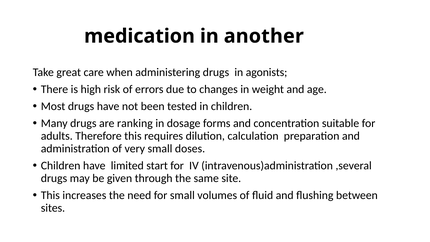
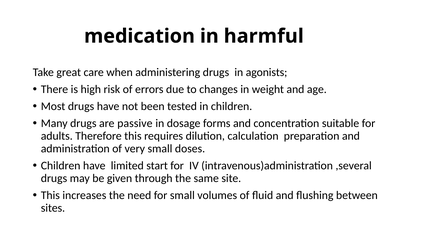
another: another -> harmful (264, 36)
ranking: ranking -> passive (135, 123)
